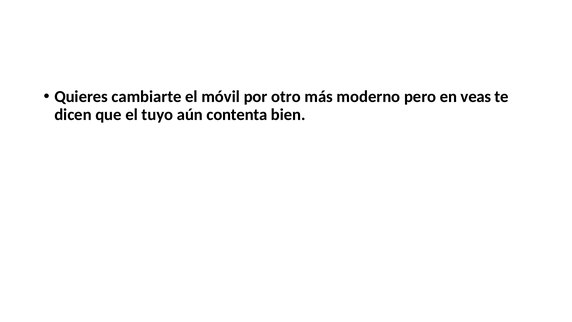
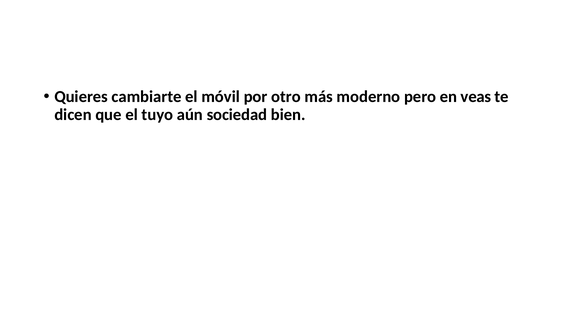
contenta: contenta -> sociedad (237, 115)
